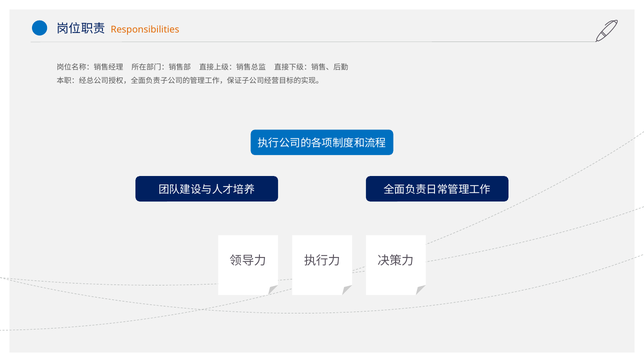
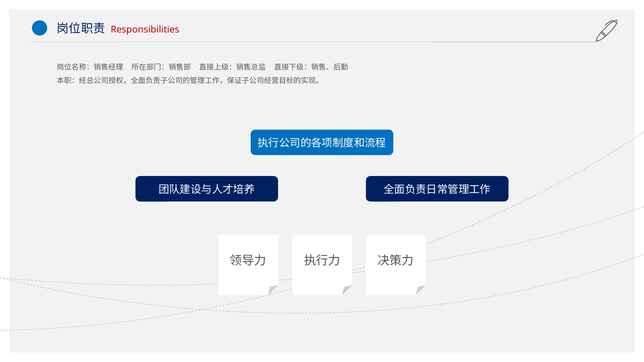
Responsibilities colour: orange -> red (145, 30)
